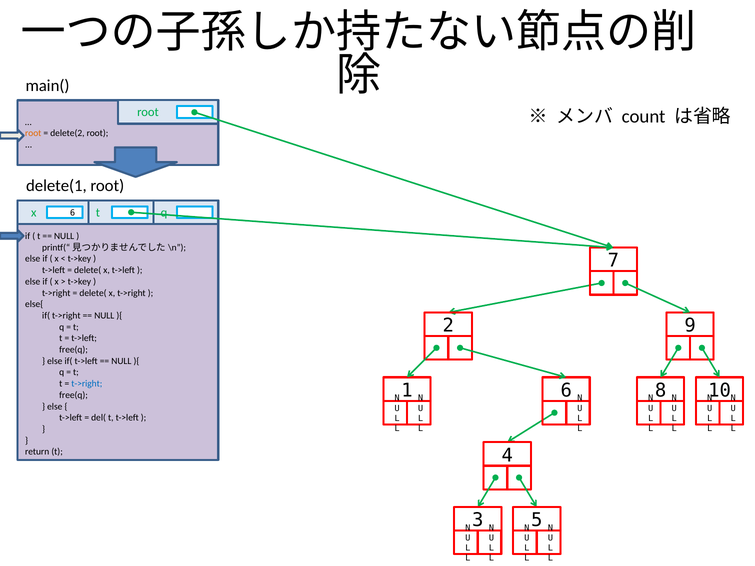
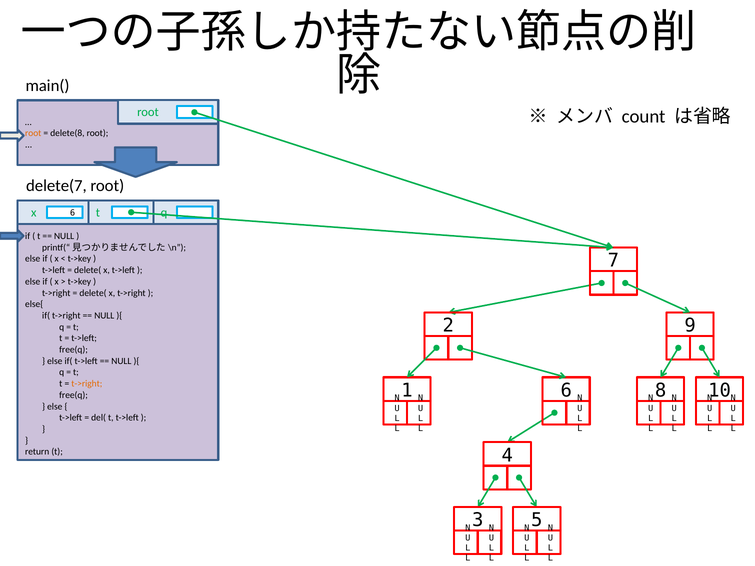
delete(2: delete(2 -> delete(8 (67, 133)
delete(1: delete(1 -> delete(7 (56, 186)
t->right colour: blue -> orange (87, 384)
